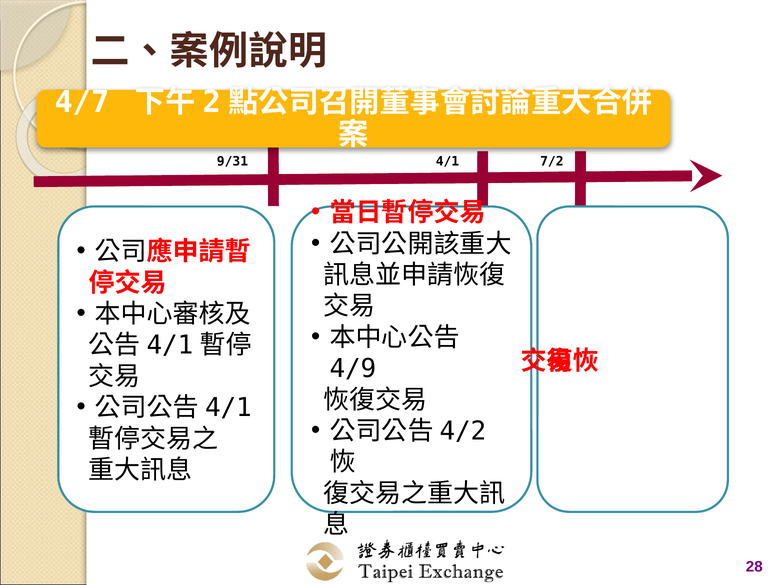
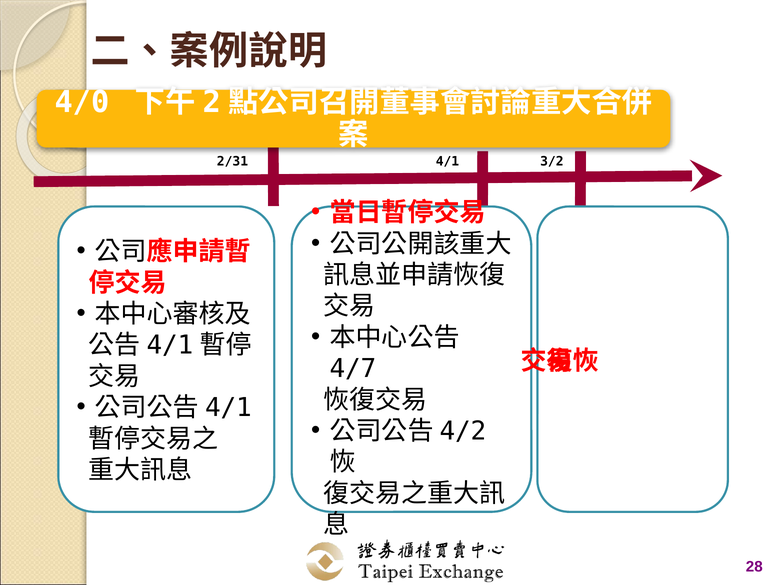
4/7: 4/7 -> 4/0 (82, 102)
9/31: 9/31 -> 2/31 (232, 161)
7/2: 7/2 -> 3/2 (552, 161)
4/9: 4/9 -> 4/7 (353, 369)
